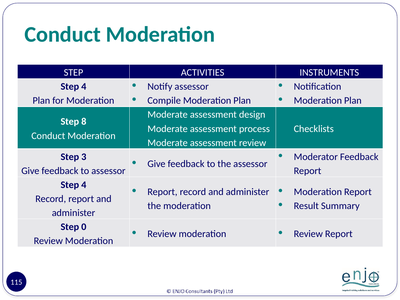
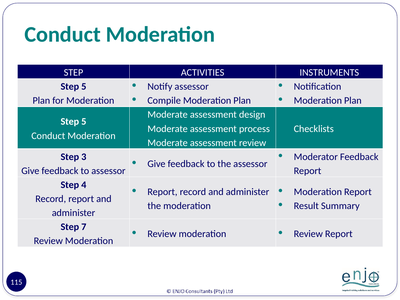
4: 4 -> 5 (84, 87)
8: 8 -> 5 (84, 122)
0: 0 -> 7 (84, 227)
